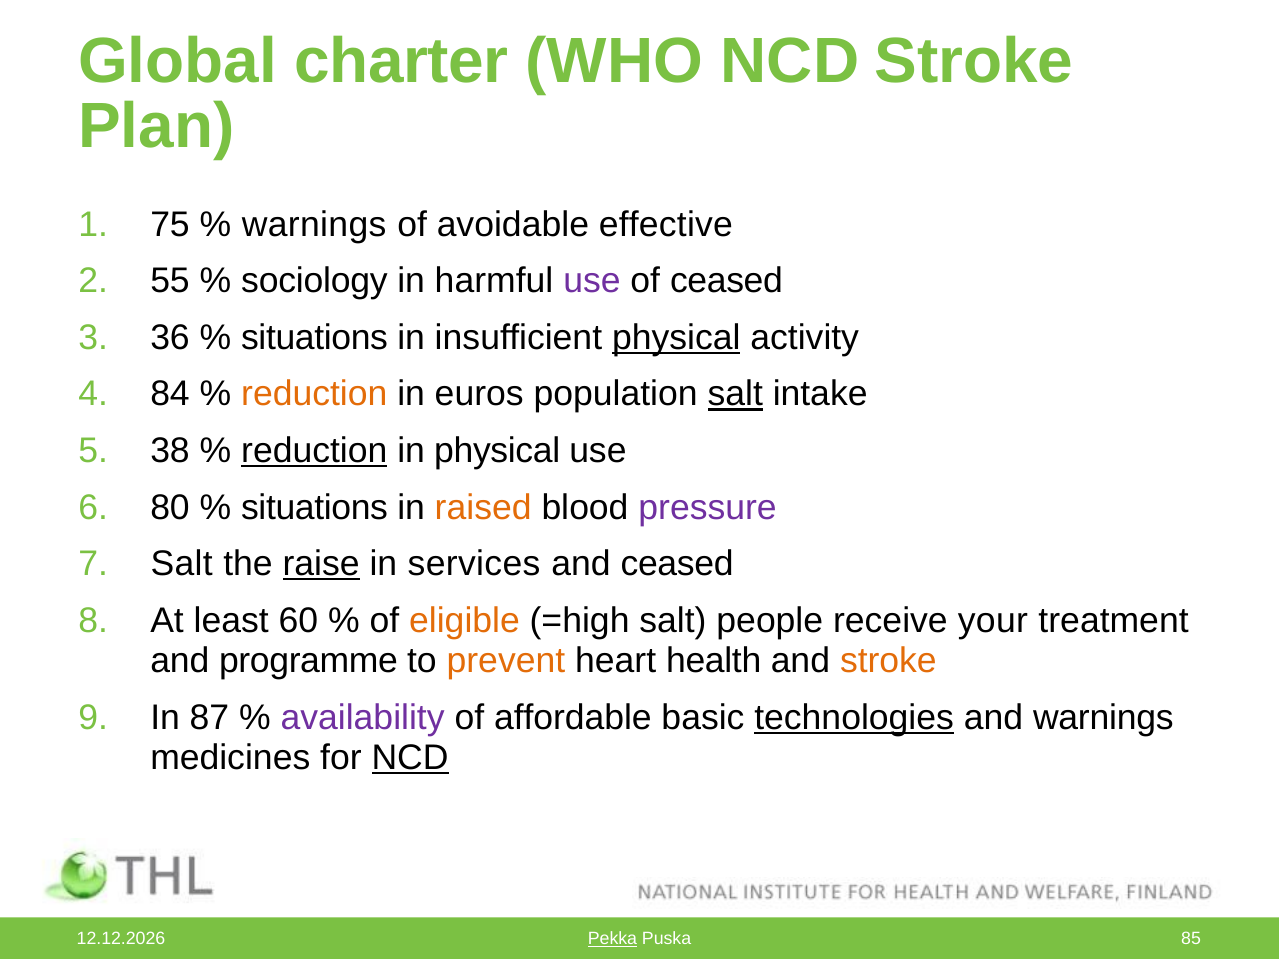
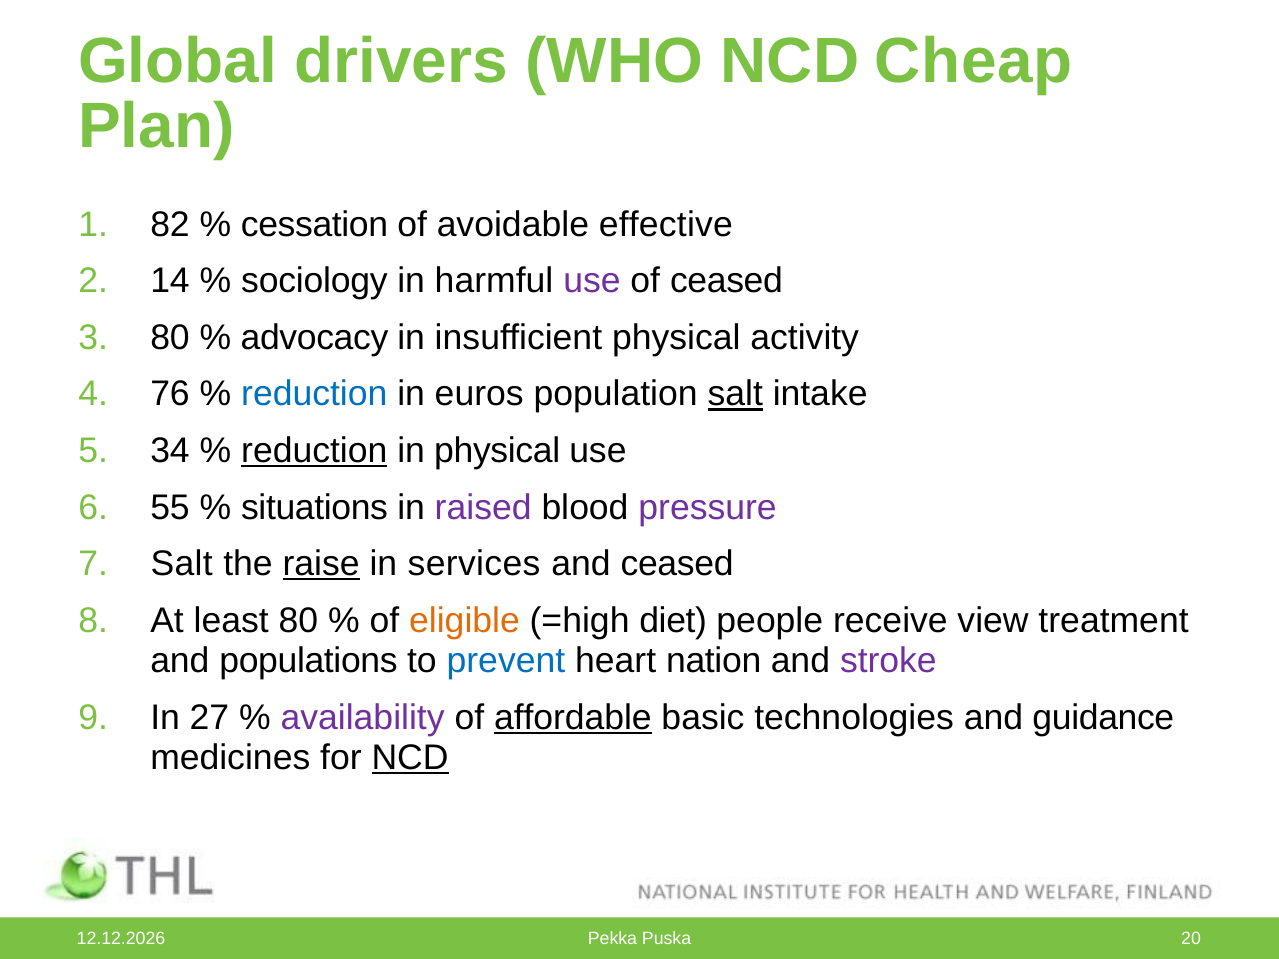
charter: charter -> drivers (401, 62)
NCD Stroke: Stroke -> Cheap (974, 62)
75: 75 -> 82 (170, 225)
warnings: warnings -> cessation (315, 225)
55: 55 -> 14 (170, 281)
36: 36 -> 80 (170, 338)
situations: situations -> advocacy (315, 338)
physical underline: present -> none (676, 338)
84: 84 -> 76 (170, 394)
reduction colour: orange -> blue (314, 394)
38: 38 -> 34 (170, 451)
80: 80 -> 55 (170, 507)
raised colour: orange -> purple (483, 507)
least 60: 60 -> 80 (298, 621)
=high salt: salt -> diet (673, 621)
your: your -> view (993, 621)
programme: programme -> populations (308, 661)
prevent colour: orange -> blue (506, 661)
health: health -> nation (714, 661)
stroke colour: orange -> purple (888, 661)
87: 87 -> 27 (209, 718)
affordable underline: none -> present (573, 718)
technologies underline: present -> none (854, 718)
and warnings: warnings -> guidance (1103, 718)
Pekka underline: present -> none (612, 939)
85: 85 -> 20 (1191, 939)
